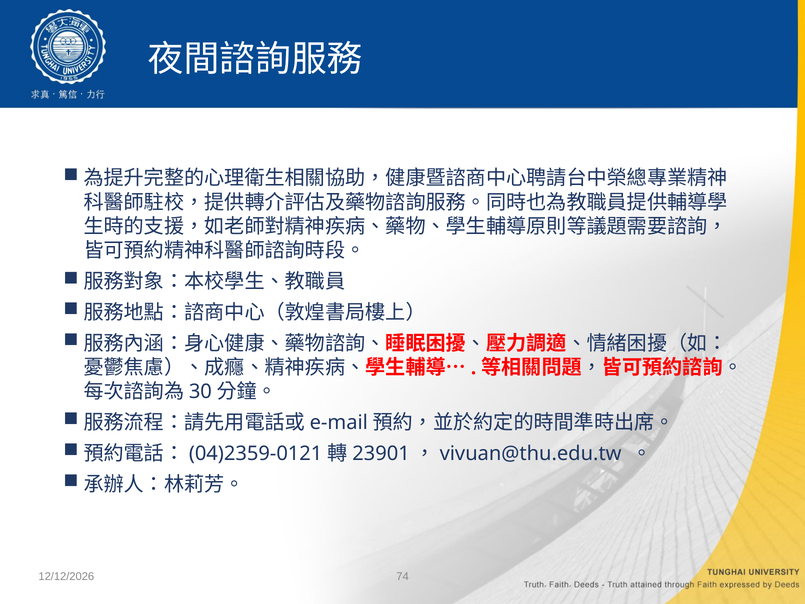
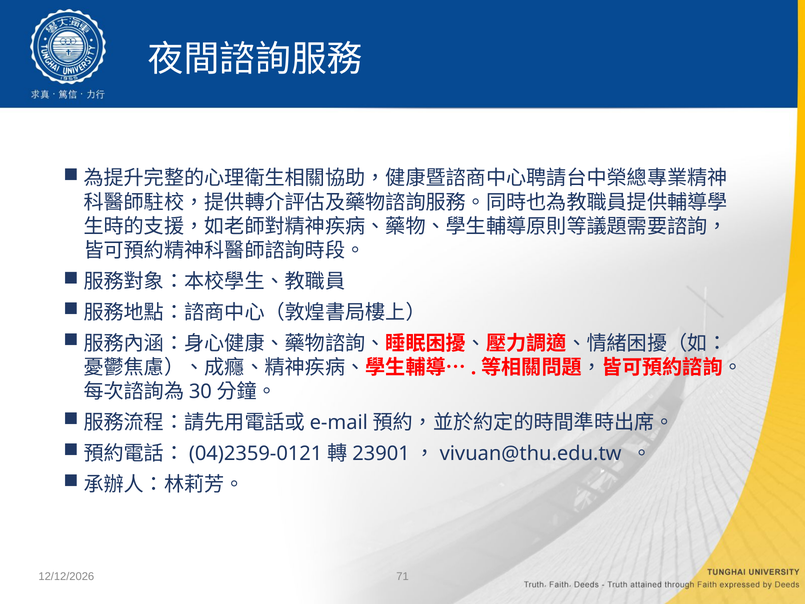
74: 74 -> 71 (403, 576)
